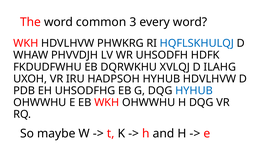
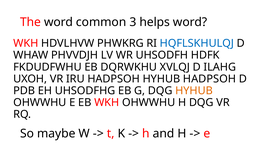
every: every -> helps (155, 22)
HYHUB HDVLHVW: HDVLHVW -> HADPSOH (210, 79)
HYHUB colour: blue -> orange (194, 91)
